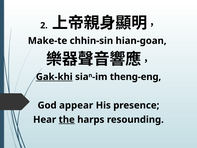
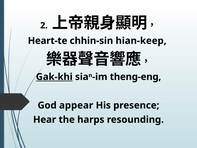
Make-te: Make-te -> Heart-te (48, 41)
hian-goan: hian-goan -> hian-keep (141, 41)
the underline: present -> none (67, 119)
